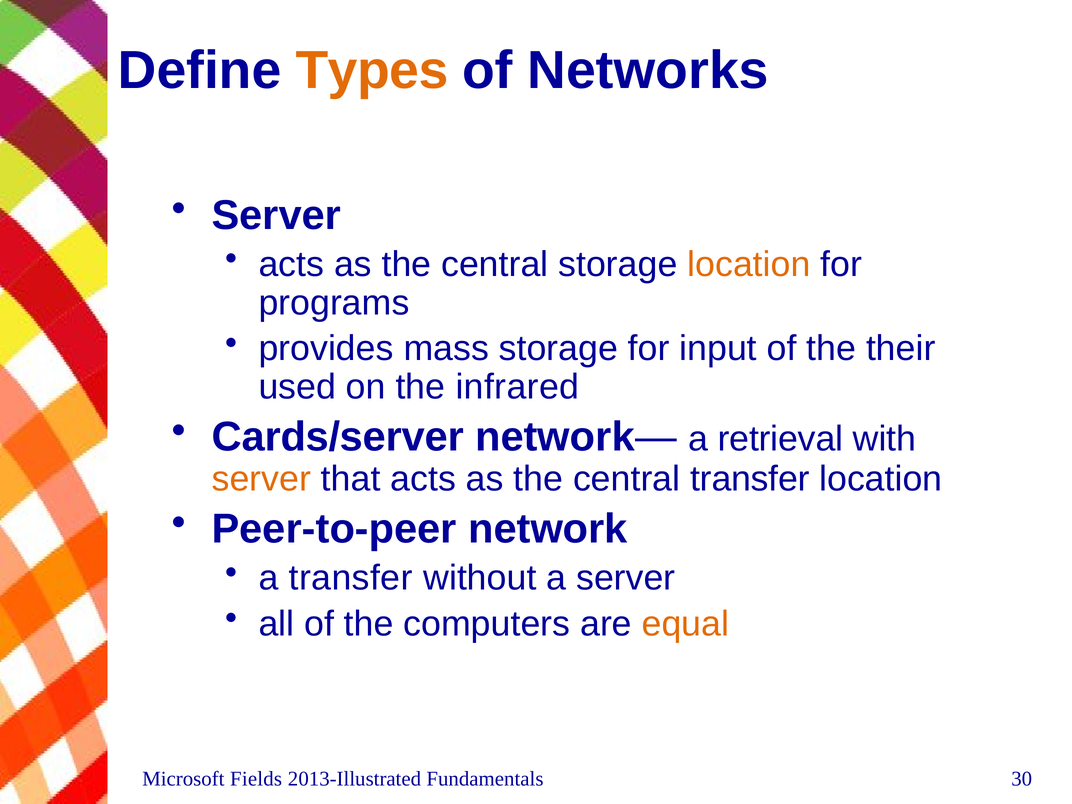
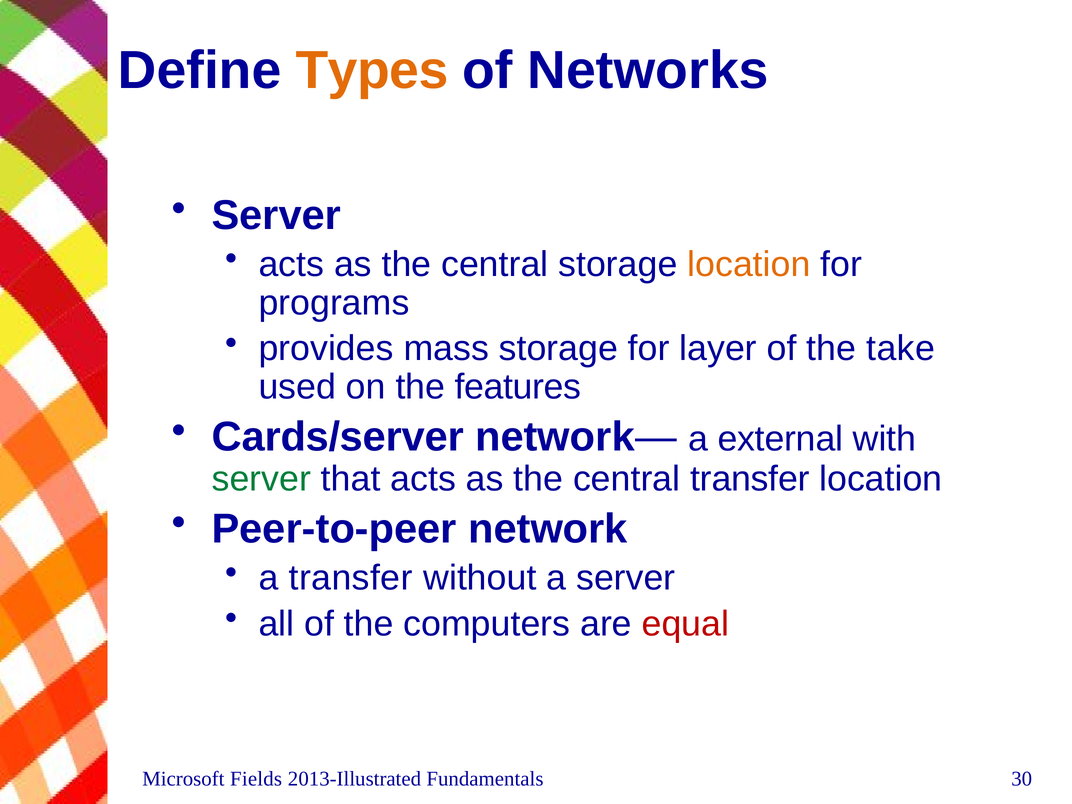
input: input -> layer (718, 349)
their: their -> take (901, 349)
infrared: infrared -> features (518, 387)
retrieval: retrieval -> external (780, 439)
server colour: orange -> green (261, 479)
equal colour: orange -> red (685, 624)
